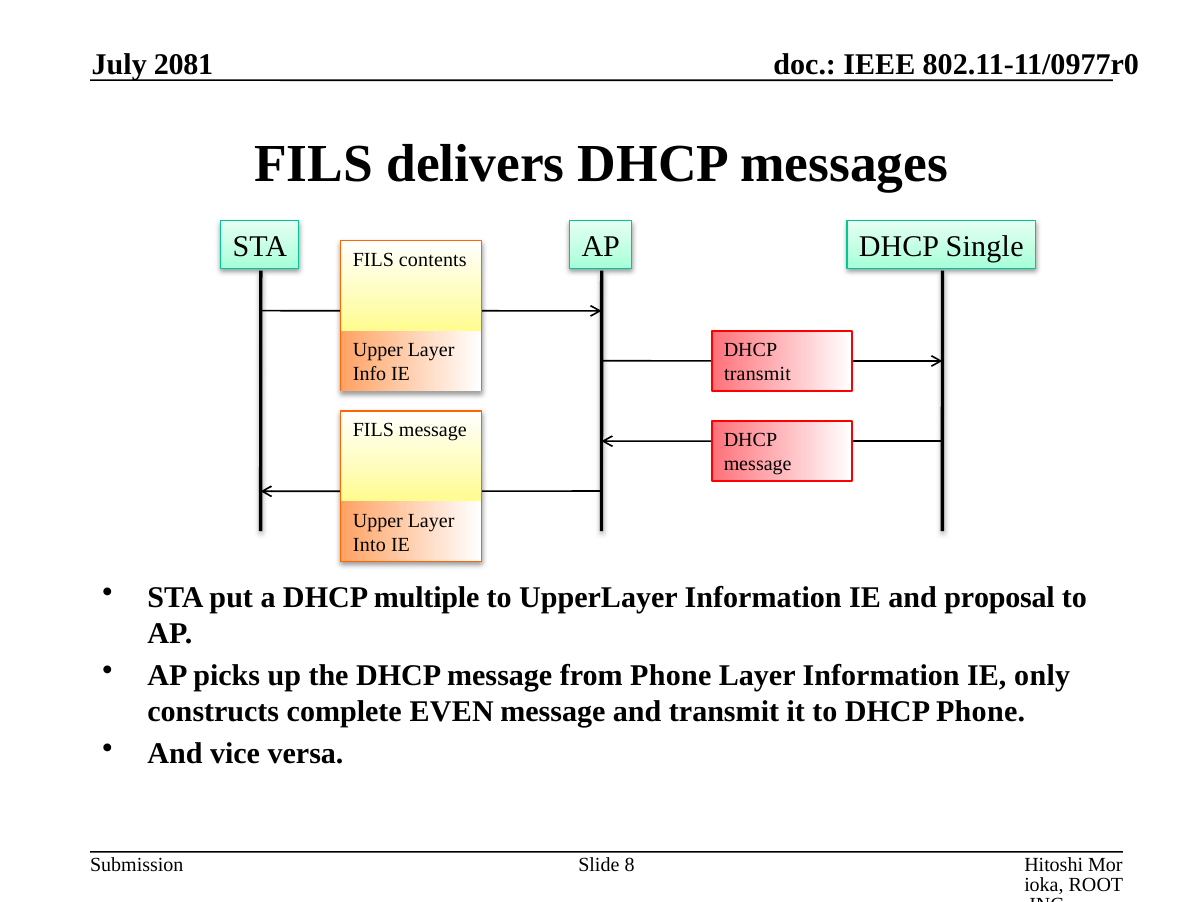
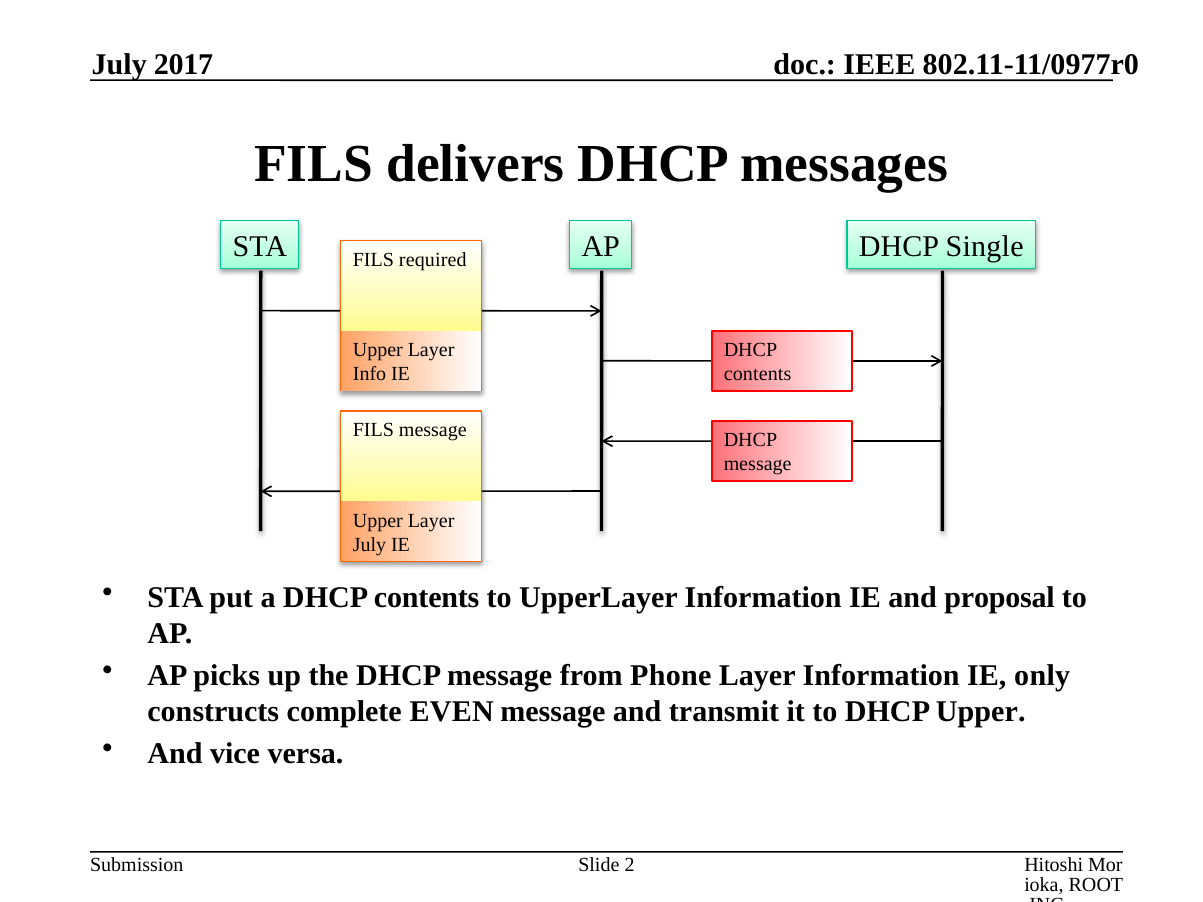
2081: 2081 -> 2017 (184, 64)
contents: contents -> required (433, 260)
transmit: transmit -> contents (758, 374)
Into: Into -> July (370, 545)
a DHCP multiple: multiple -> contents (427, 598)
DHCP Phone: Phone -> Upper (981, 712)
8: 8 -> 2 (630, 865)
